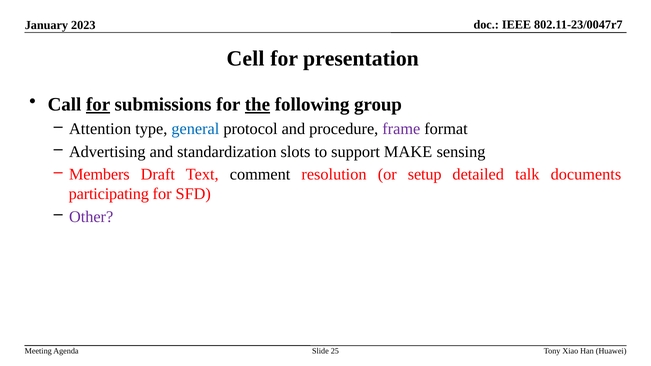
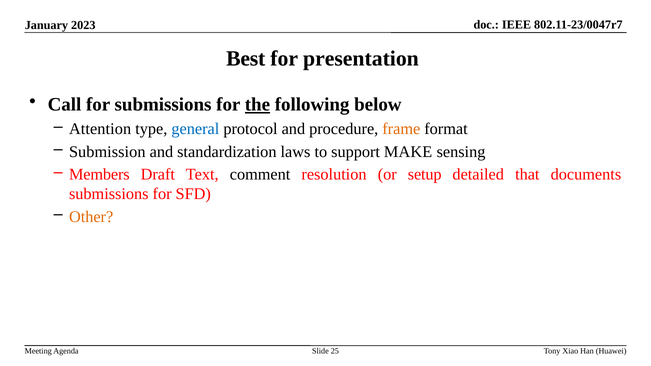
Cell: Cell -> Best (246, 58)
for underline: present -> none (98, 105)
group: group -> below (378, 105)
frame colour: purple -> orange (401, 129)
Advertising: Advertising -> Submission (107, 152)
slots: slots -> laws (296, 152)
talk: talk -> that (527, 174)
participating: participating -> submissions (109, 194)
Other colour: purple -> orange (91, 217)
